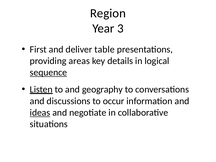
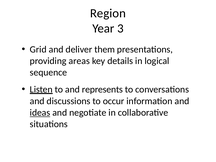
First: First -> Grid (38, 49)
table: table -> them (105, 49)
sequence underline: present -> none (48, 72)
geography: geography -> represents (102, 89)
